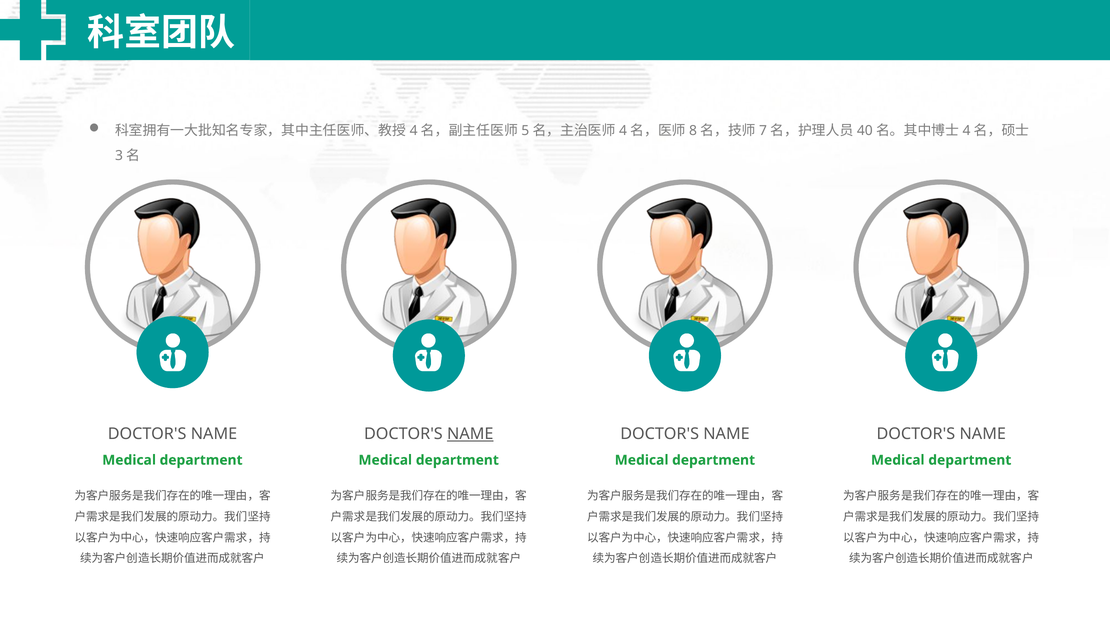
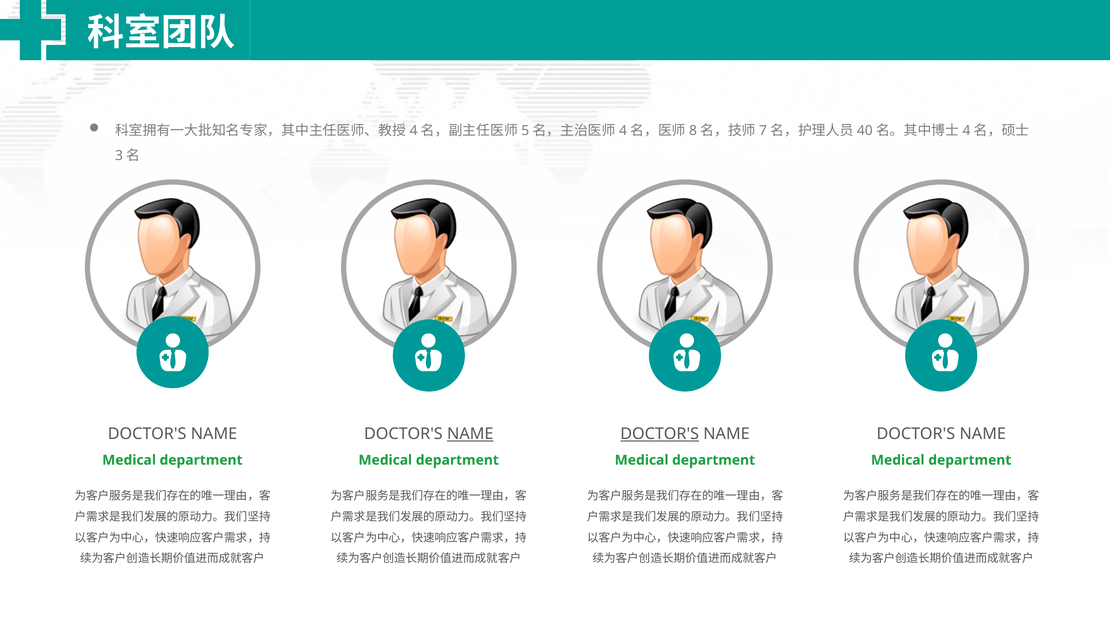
DOCTOR'S underline: none -> present (660, 434)
